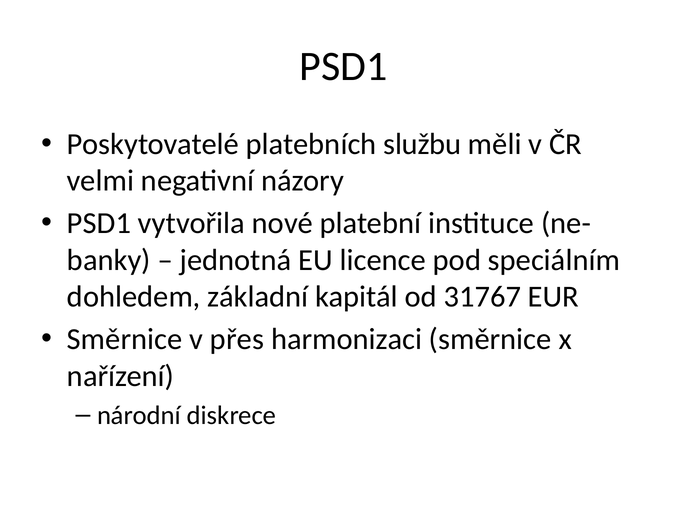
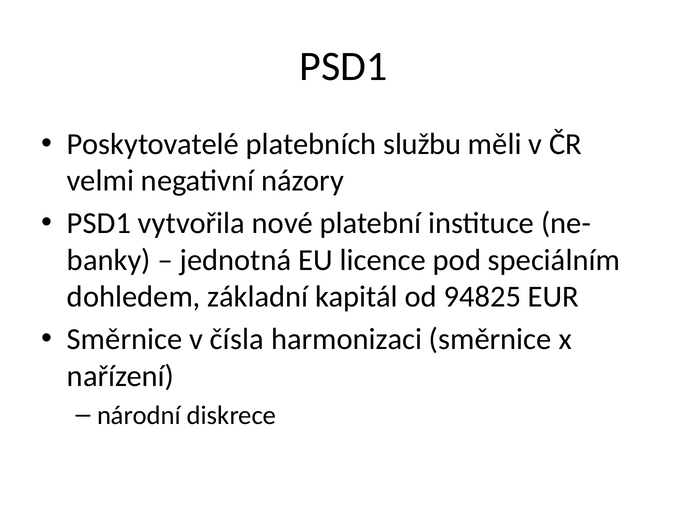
31767: 31767 -> 94825 (482, 297)
přes: přes -> čísla (237, 340)
